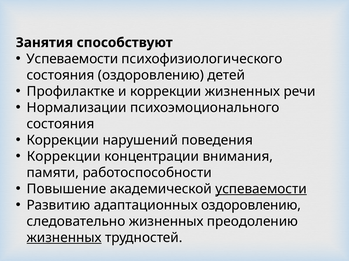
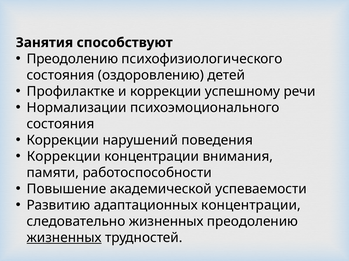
Успеваемости: Успеваемости -> Преодолению (72, 59)
коррекции жизненных: жизненных -> успешному (243, 92)
успеваемости underline: present -> none (261, 189)
адаптационных оздоровлению: оздоровлению -> концентрации (251, 206)
